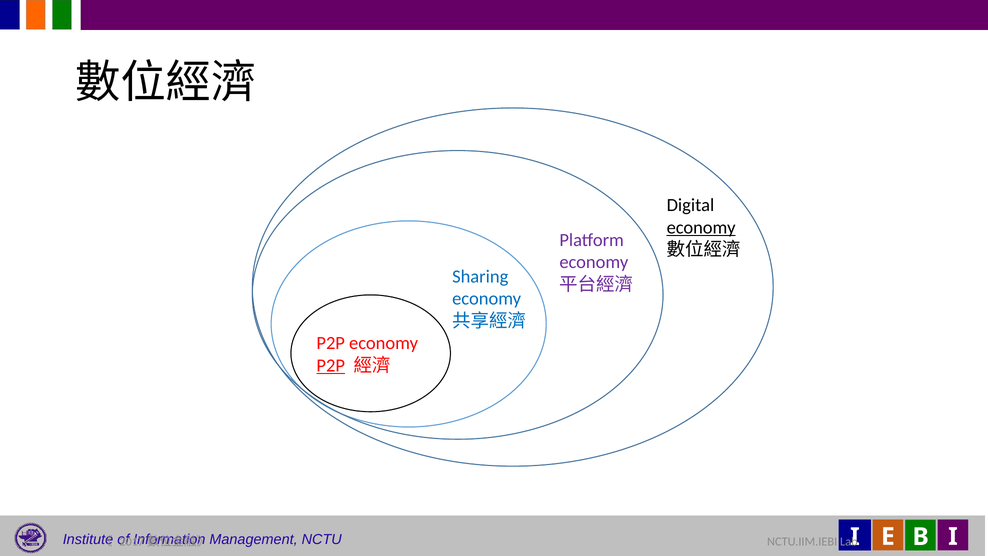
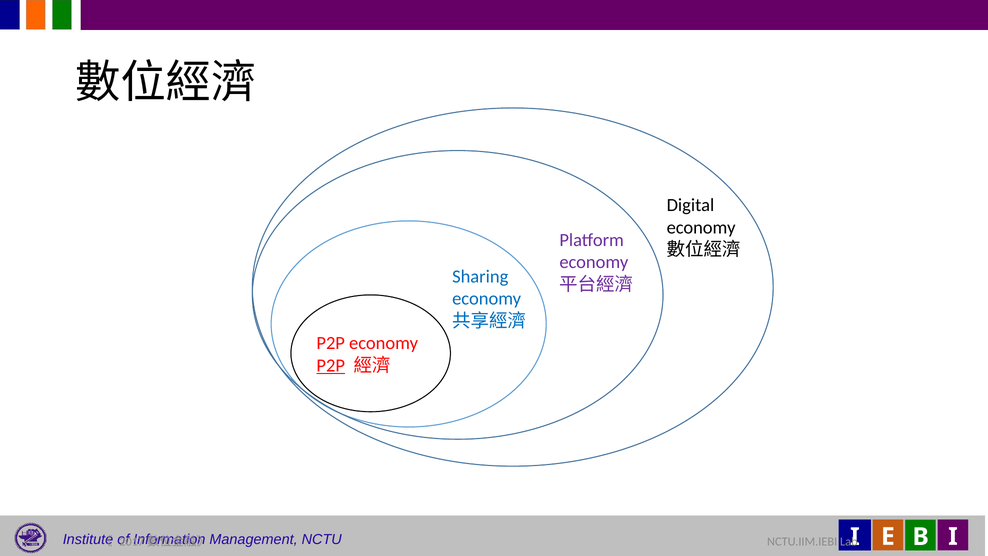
economy underline: present -> none (701, 227)
